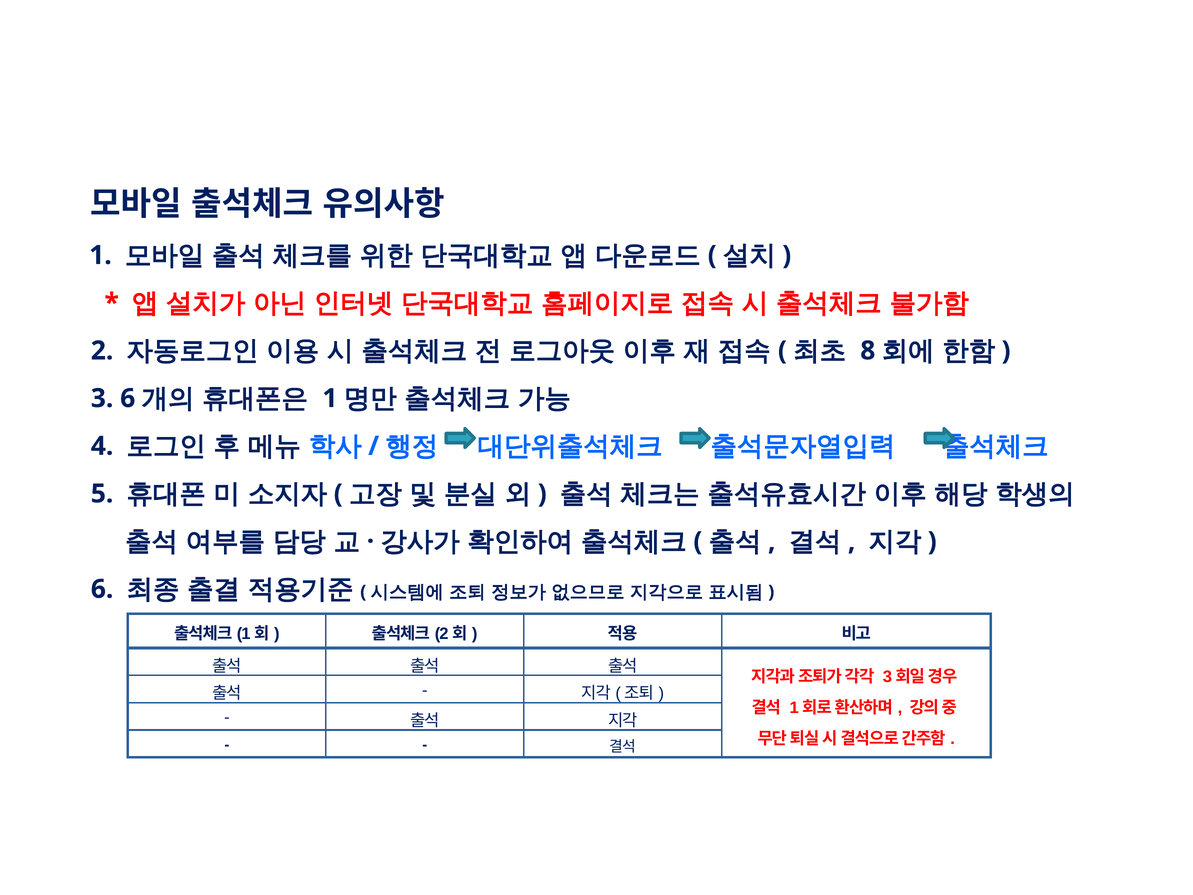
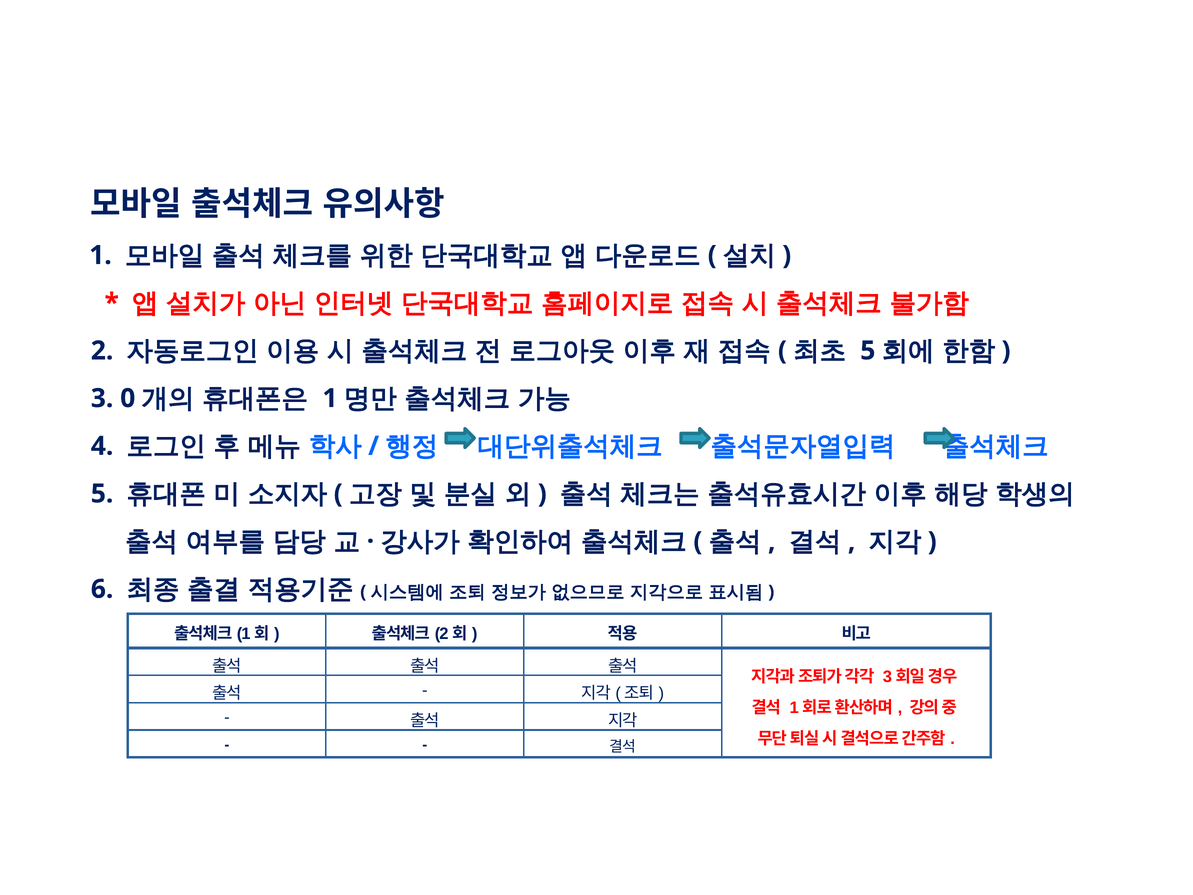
8: 8 -> 5 (868, 351)
3 6: 6 -> 0 (128, 398)
